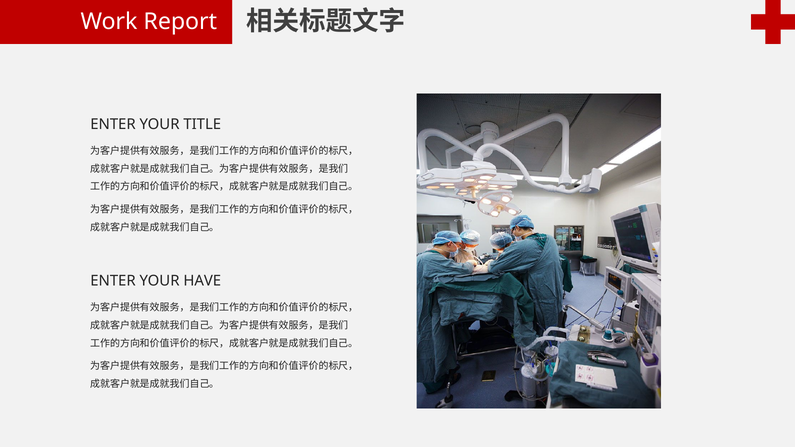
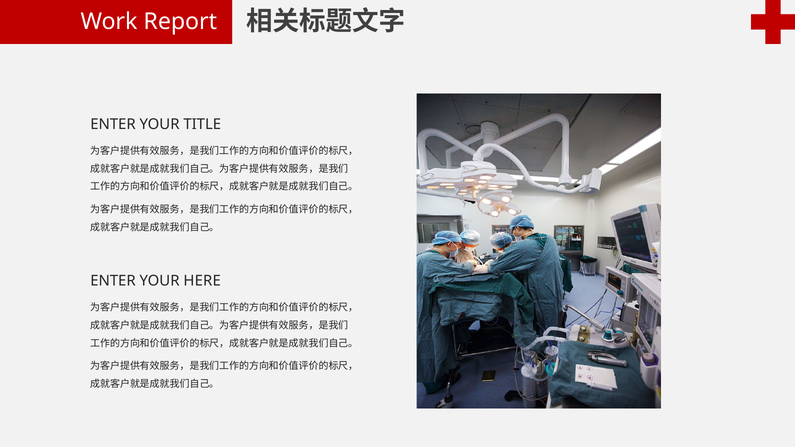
HAVE: HAVE -> HERE (202, 281)
